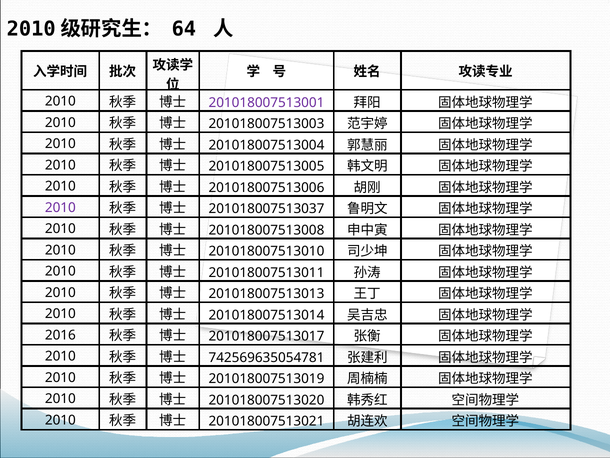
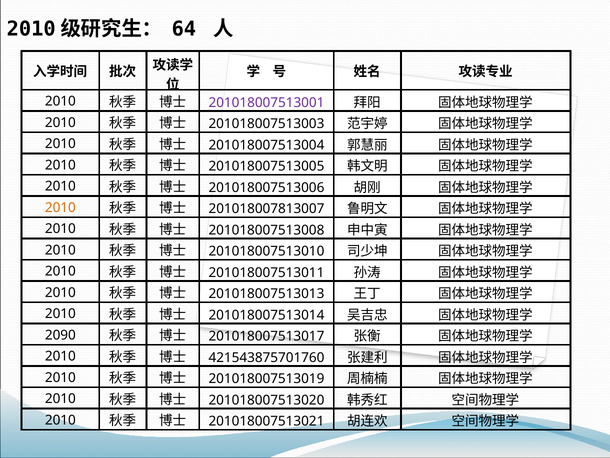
2010 colour: purple -> orange (60, 207)
201018007513037: 201018007513037 -> 201018007813007 (266, 209)
2016: 2016 -> 2090 (60, 335)
742569635054781: 742569635054781 -> 421543875701760 (266, 357)
